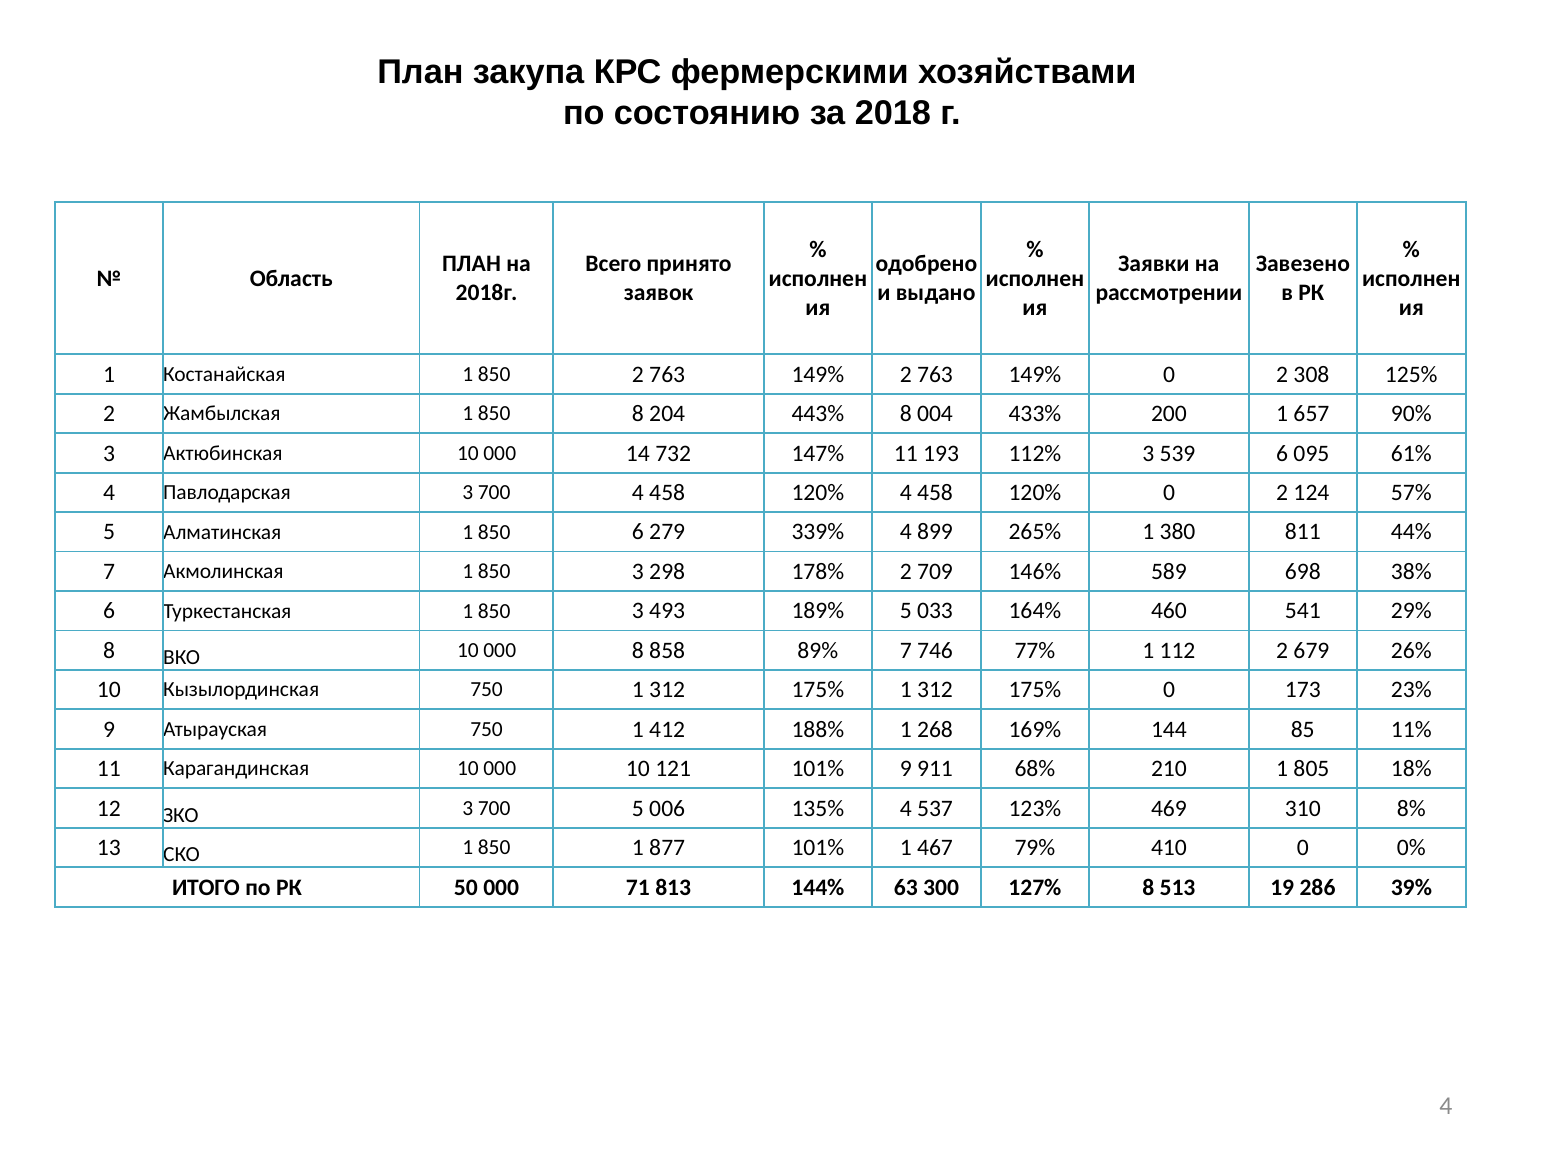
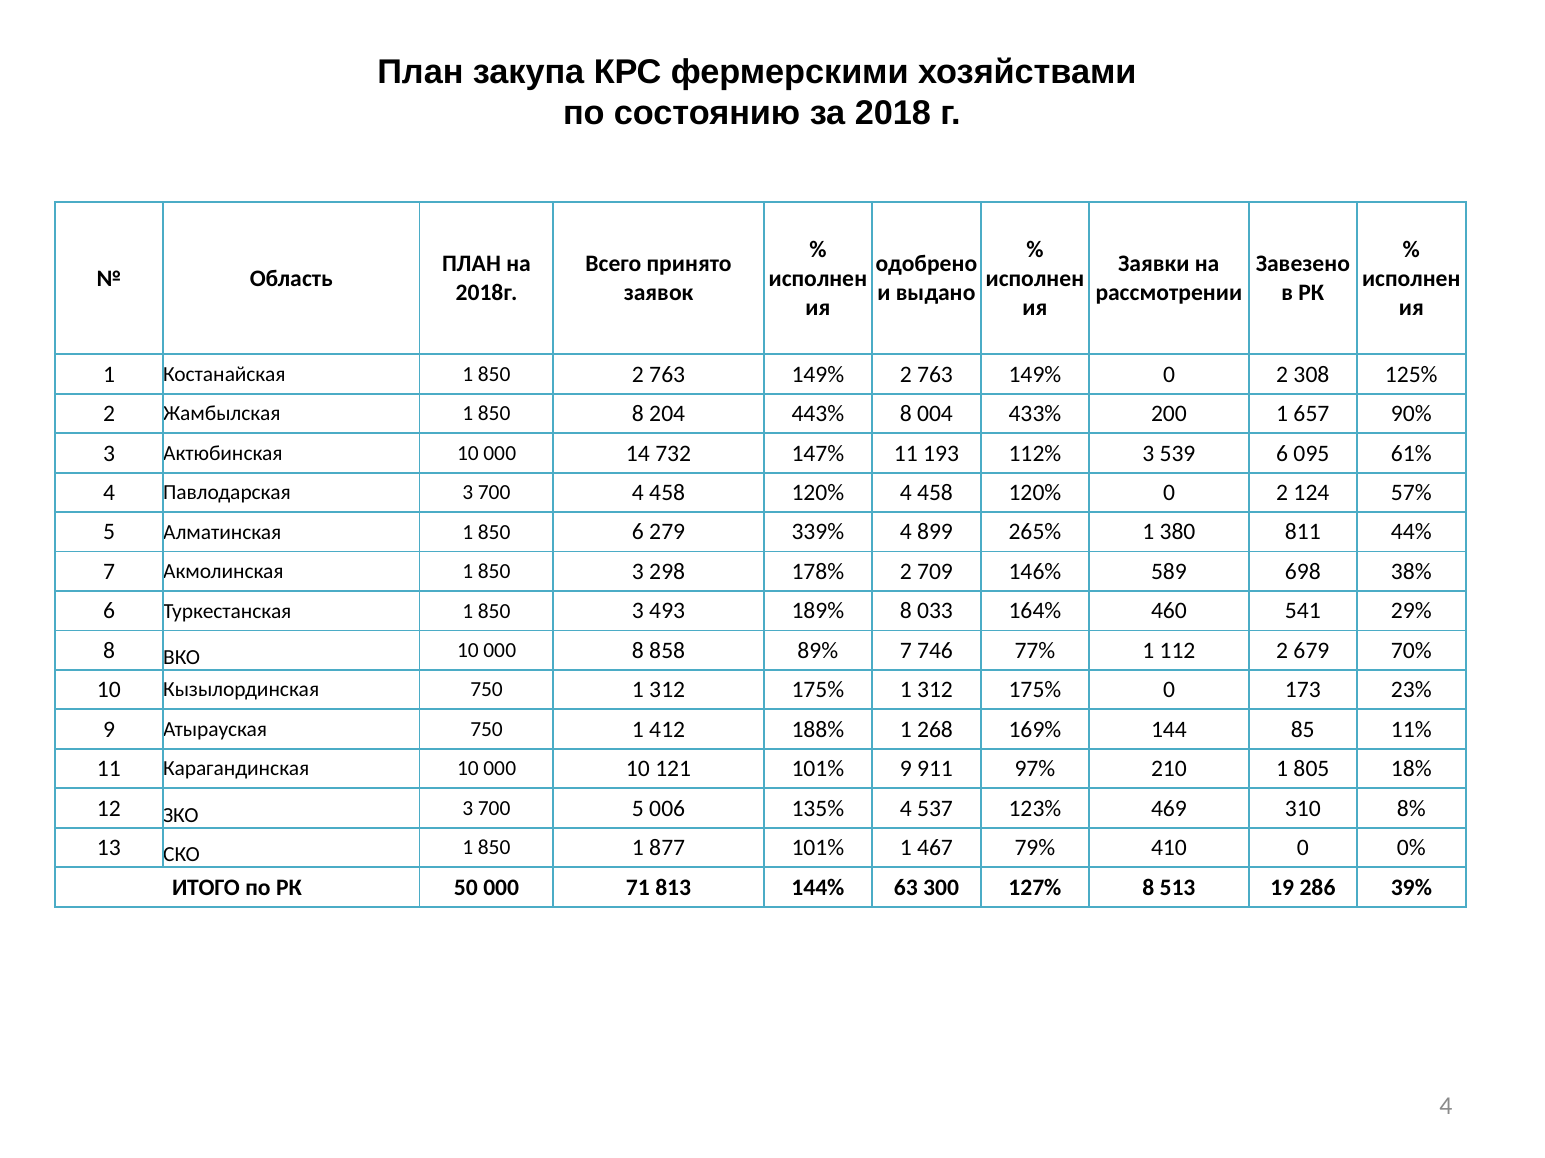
189% 5: 5 -> 8 (906, 611)
26%: 26% -> 70% (1411, 651)
68%: 68% -> 97% (1035, 769)
